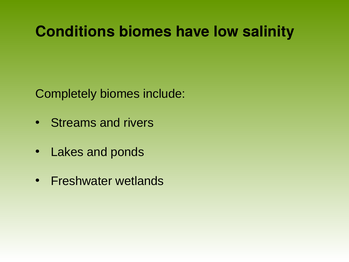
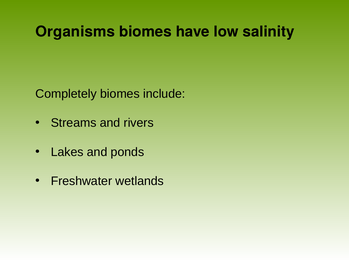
Conditions: Conditions -> Organisms (75, 32)
